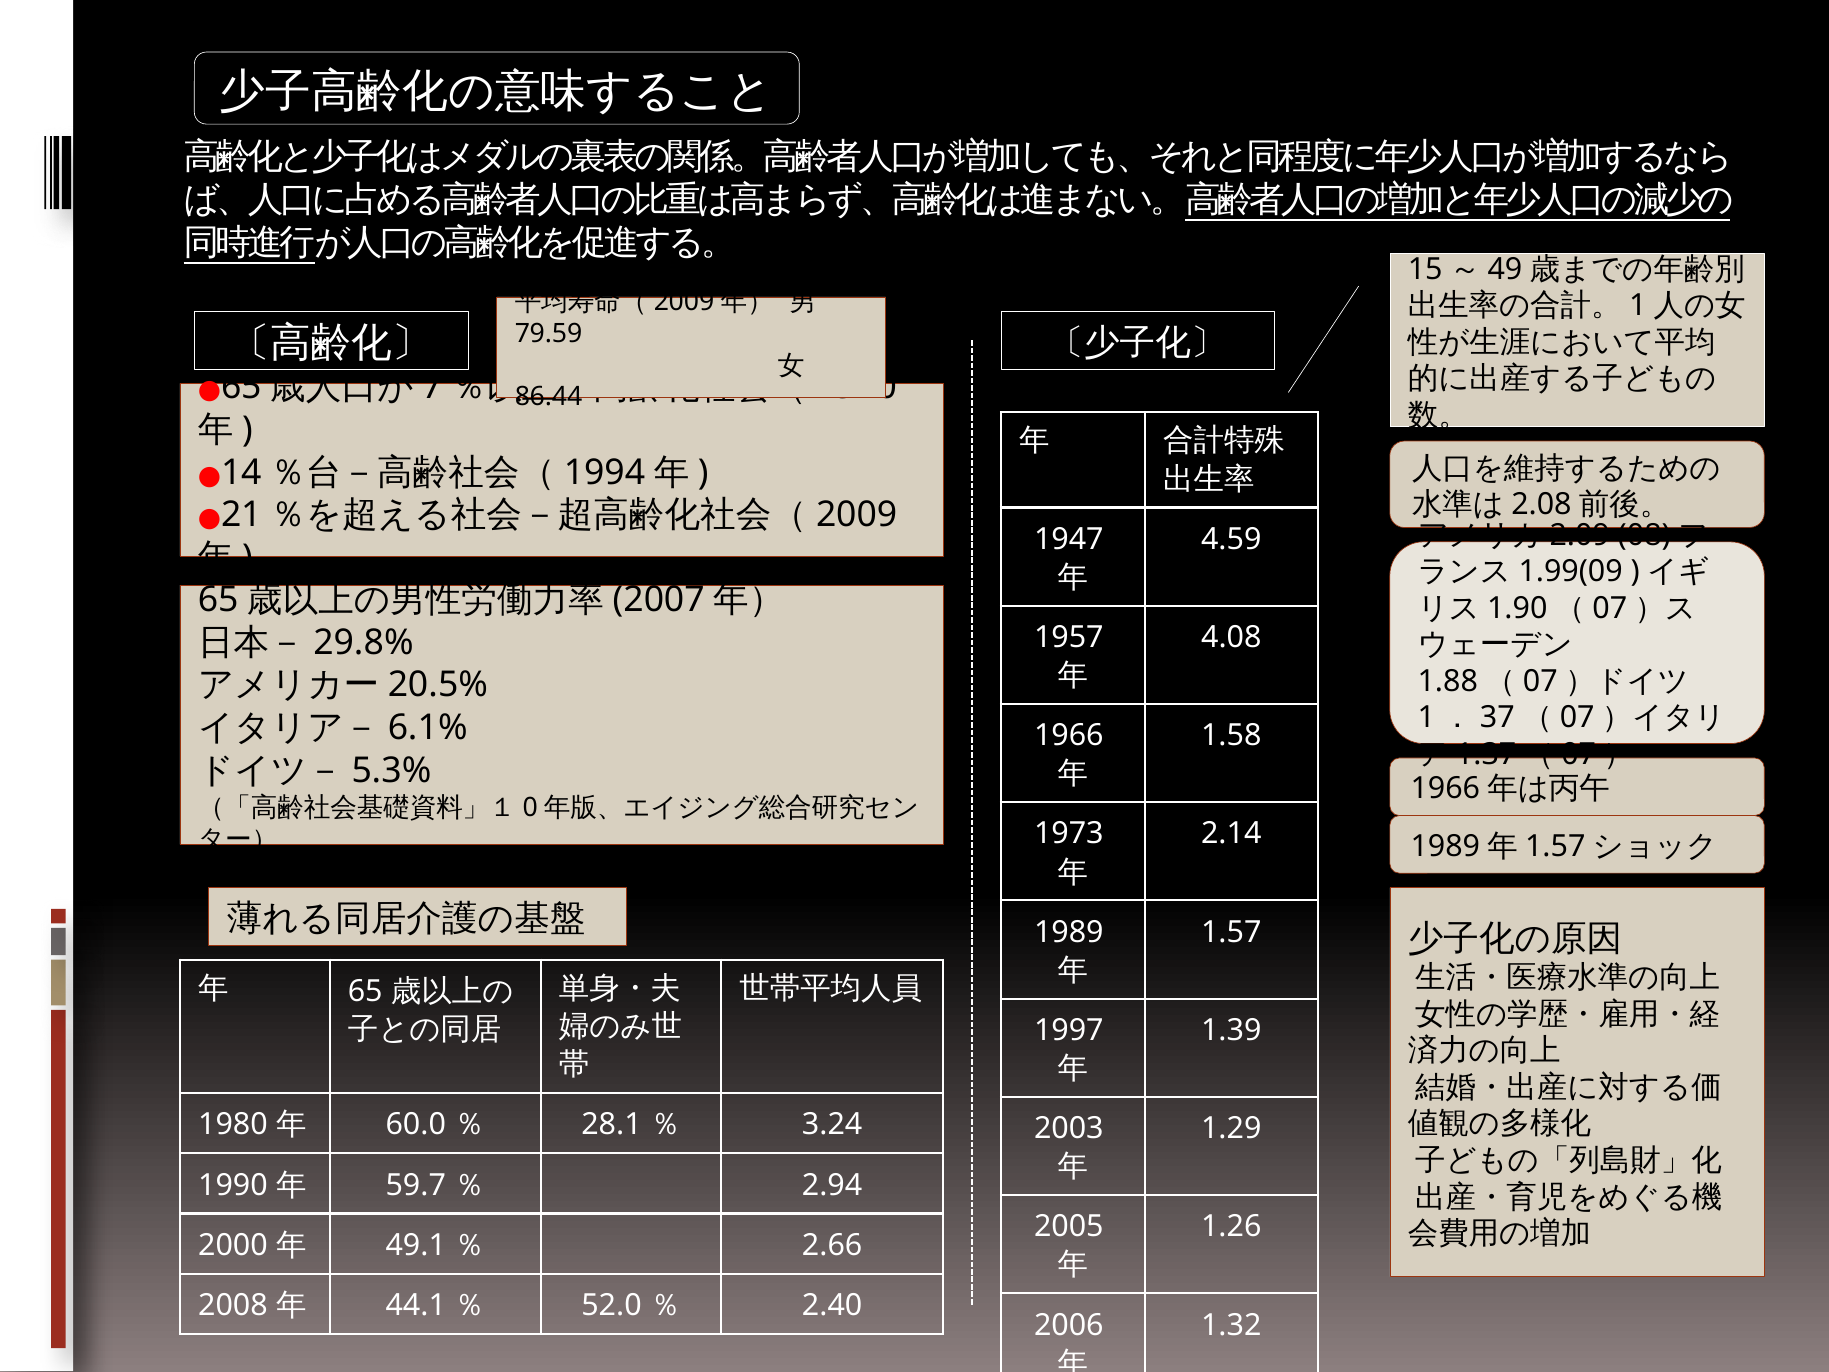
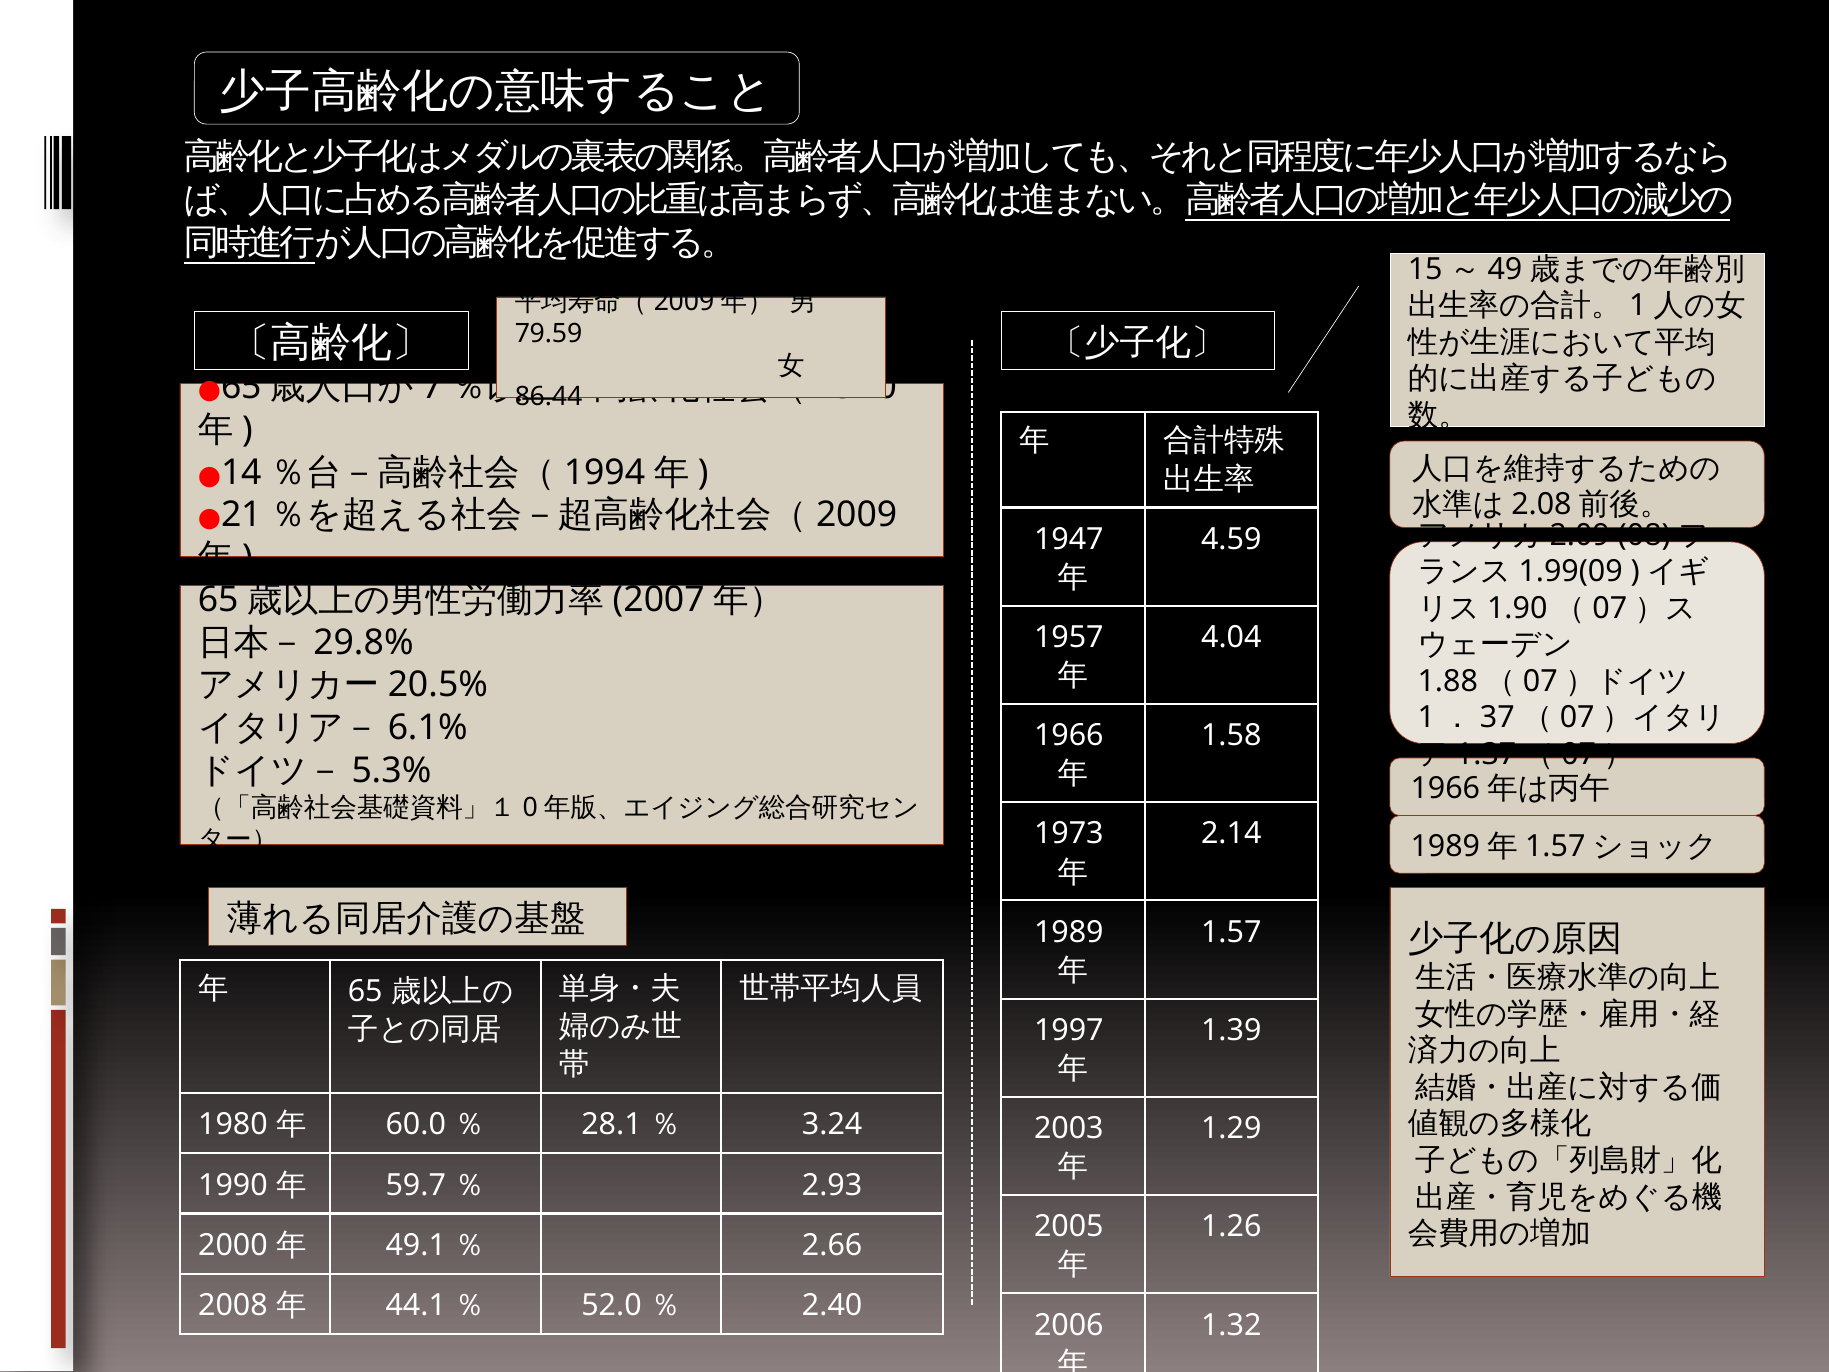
4.08: 4.08 -> 4.04 (1231, 637)
2.94: 2.94 -> 2.93 (832, 1185)
